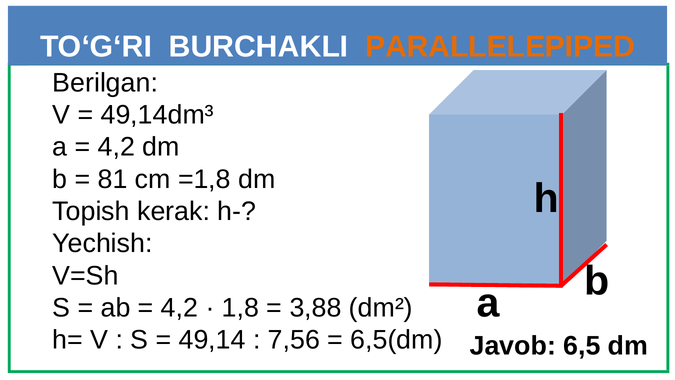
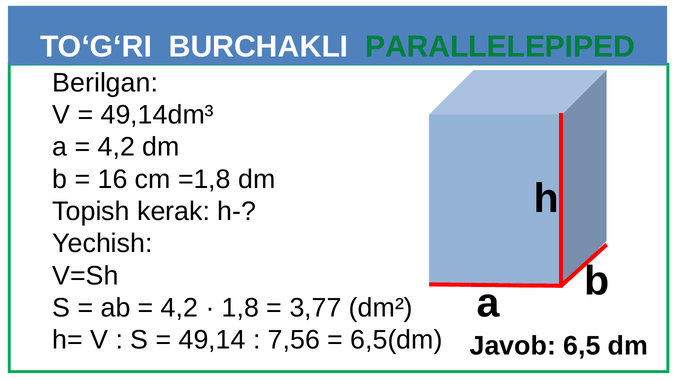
PARALLELEPIPED colour: orange -> green (500, 47)
81: 81 -> 16 (113, 179)
3,88: 3,88 -> 3,77 (316, 308)
